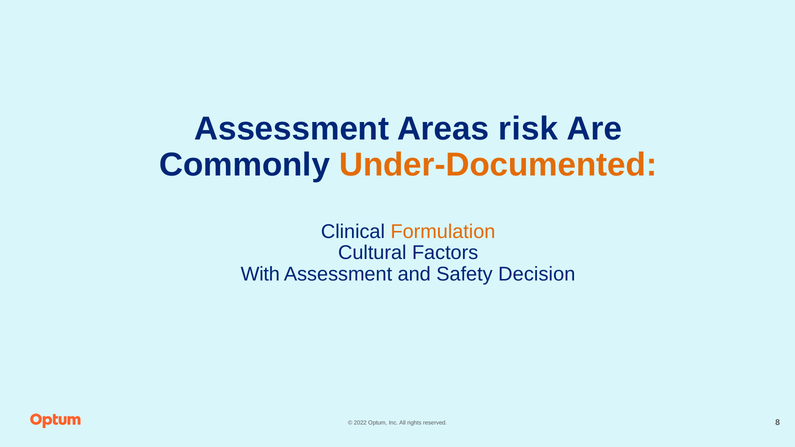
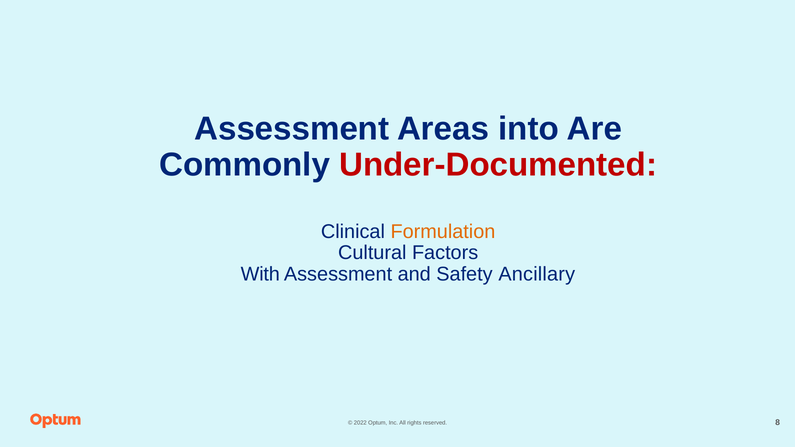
risk: risk -> into (529, 129)
Under-Documented colour: orange -> red (498, 165)
Decision: Decision -> Ancillary (537, 274)
